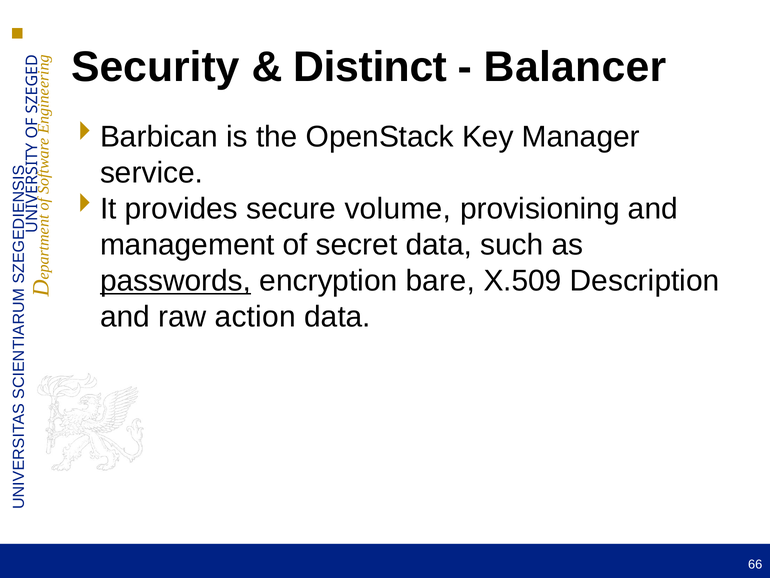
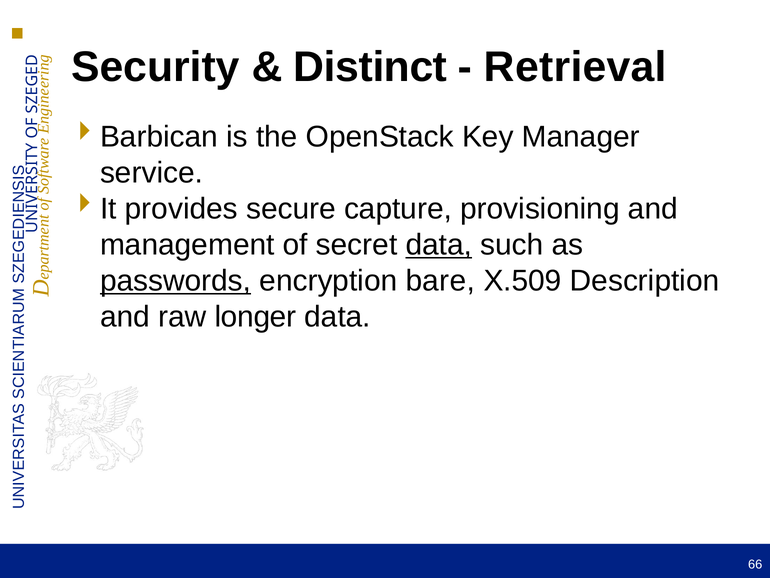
Balancer: Balancer -> Retrieval (575, 67)
volume: volume -> capture (398, 209)
data underline: none -> present (439, 245)
action: action -> longer (255, 317)
